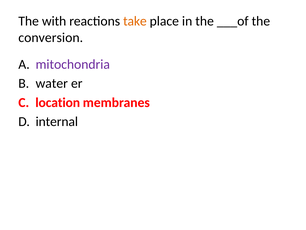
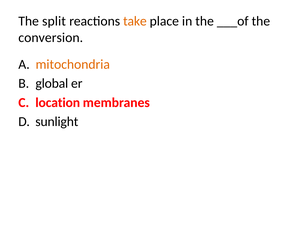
with: with -> split (54, 21)
mitochondria colour: purple -> orange (73, 64)
water: water -> global (52, 83)
internal: internal -> sunlight (57, 121)
